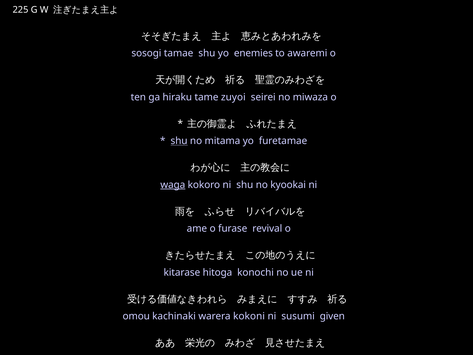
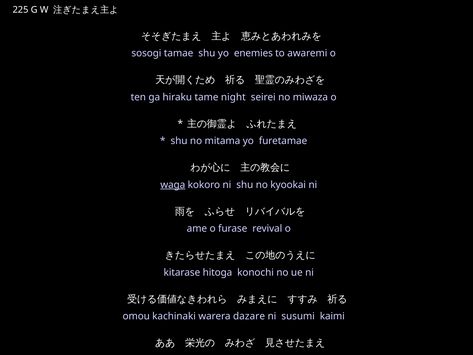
zuyoi: zuyoi -> night (233, 97)
shu underline: present -> none (179, 141)
kokoni: kokoni -> dazare (249, 316)
given: given -> kaimi (332, 316)
